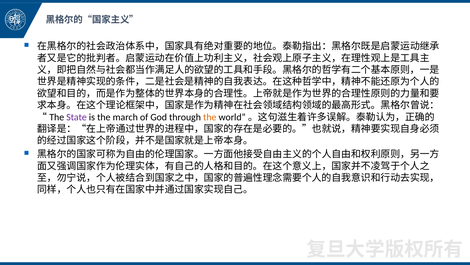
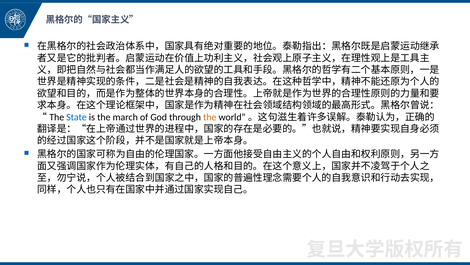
State colour: purple -> blue (77, 117)
